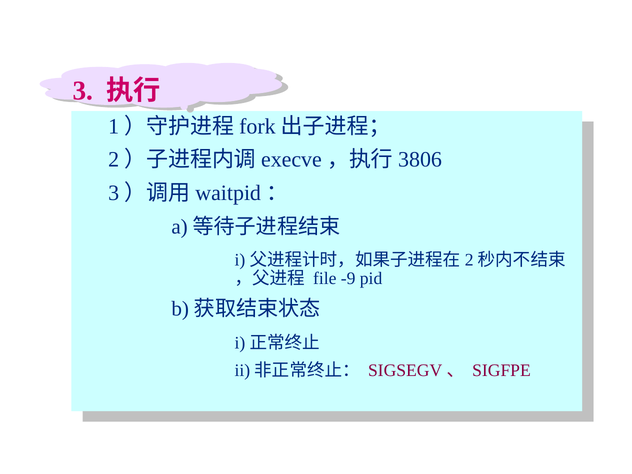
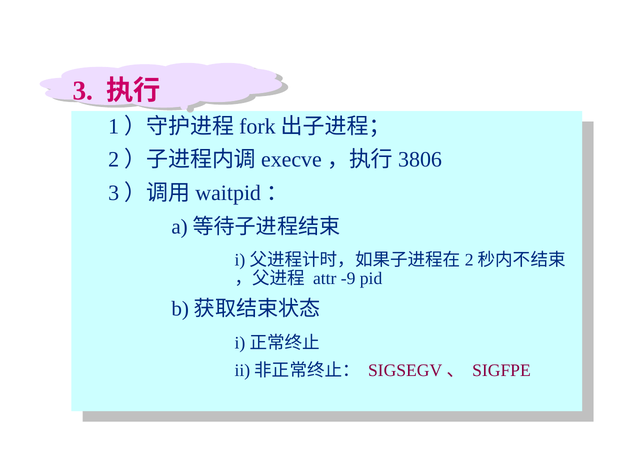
file: file -> attr (325, 279)
